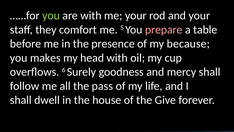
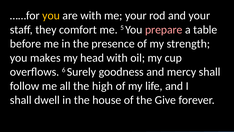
you colour: light green -> yellow (51, 16)
because: because -> strength (188, 44)
pass: pass -> high (102, 86)
